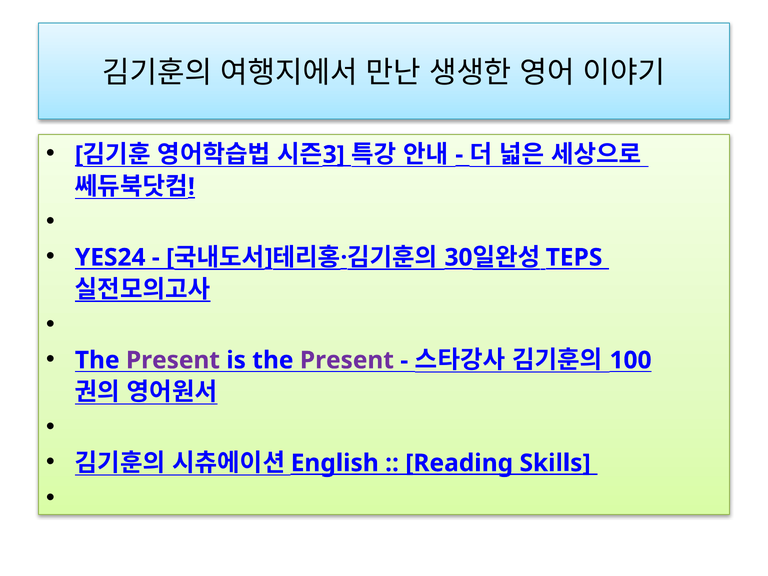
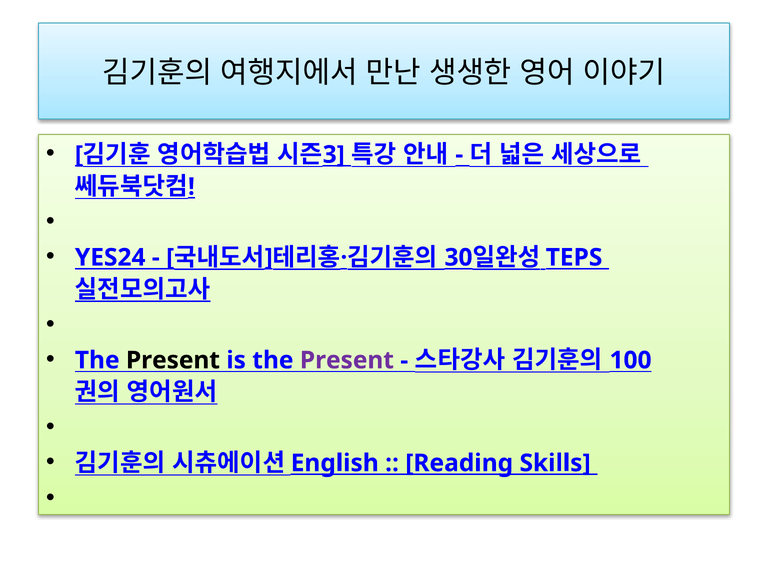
Present colour: purple -> black (173, 360)
